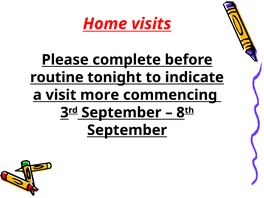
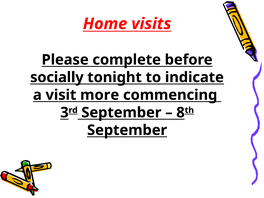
routine: routine -> socially (57, 77)
